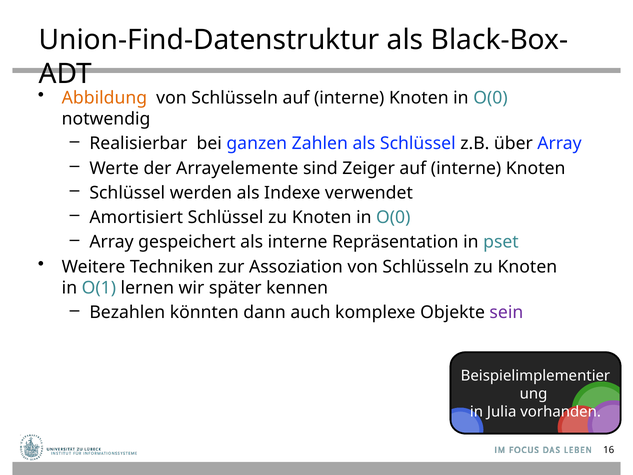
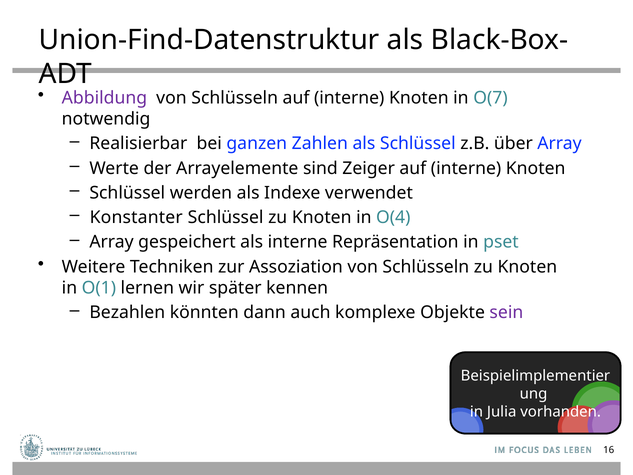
Abbildung colour: orange -> purple (104, 98)
interne Knoten in O(0: O(0 -> O(7 (490, 98)
Amortisiert: Amortisiert -> Konstanter (136, 217)
zu Knoten in O(0: O(0 -> O(4 (393, 217)
